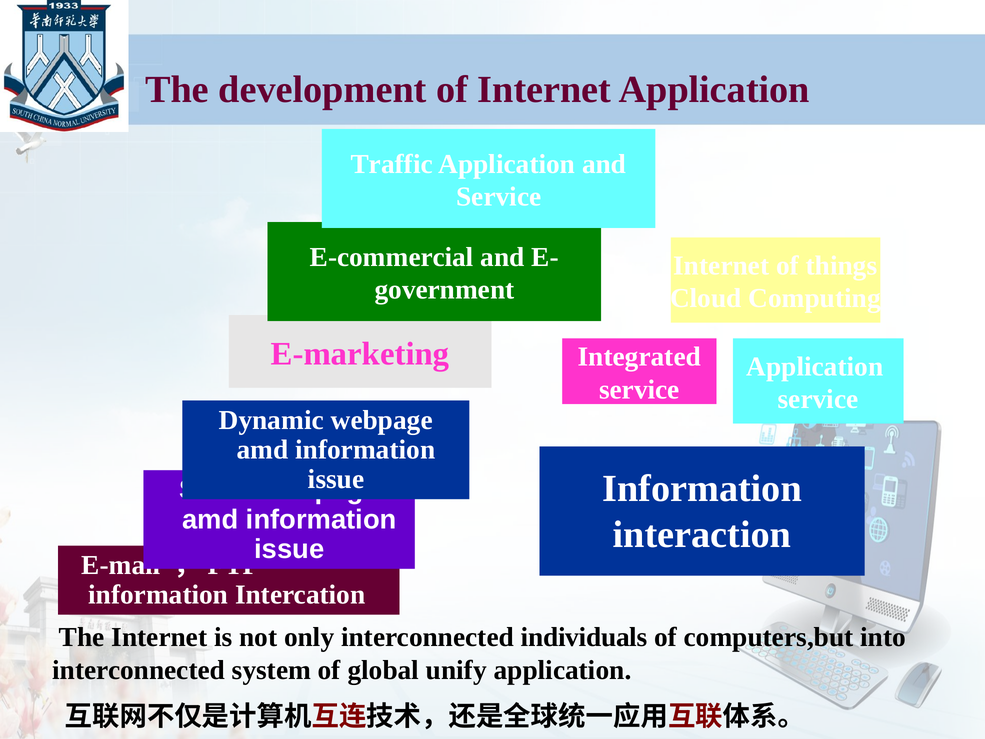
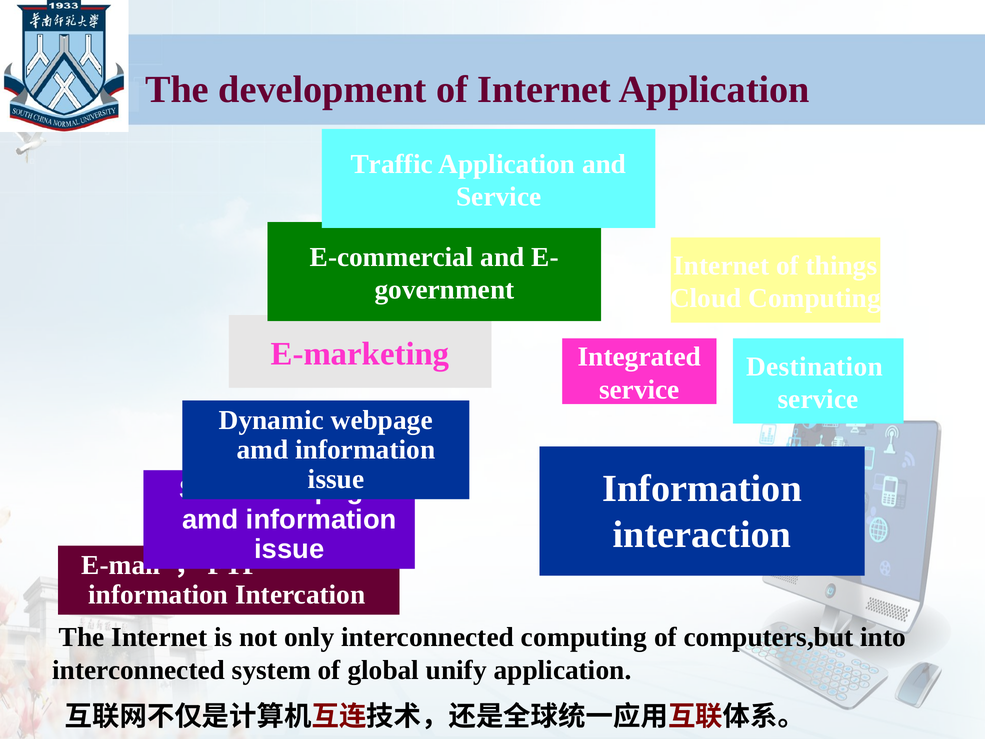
Application: Application -> Destination (815, 366)
interconnected individuals: individuals -> computing (584, 637)
